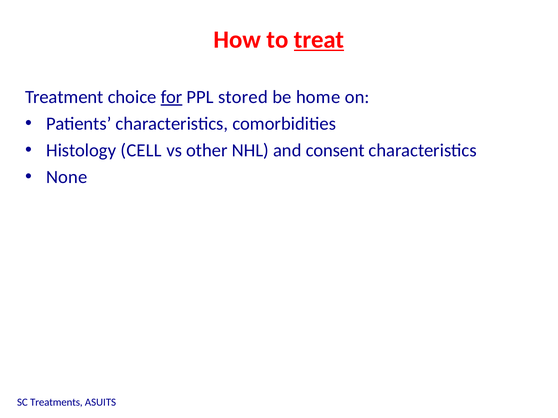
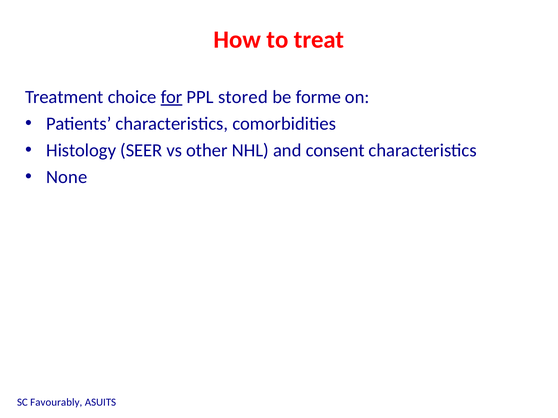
treat underline: present -> none (319, 40)
home: home -> forme (318, 97)
CELL: CELL -> SEER (141, 151)
Treatments: Treatments -> Favourably (56, 403)
